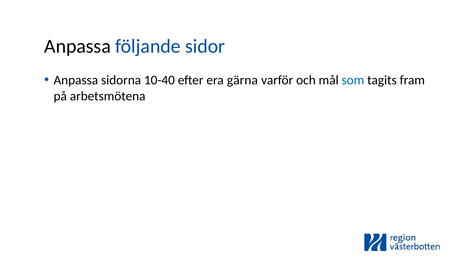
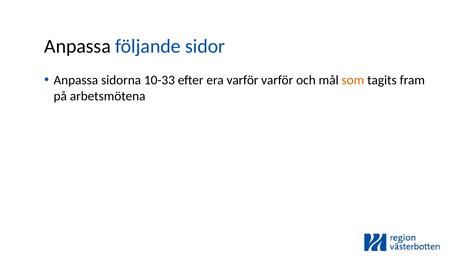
10-40: 10-40 -> 10-33 (159, 80)
era gärna: gärna -> varför (243, 80)
som colour: blue -> orange (353, 80)
